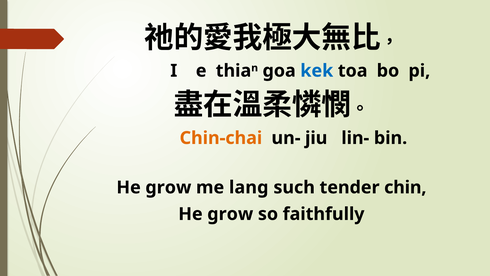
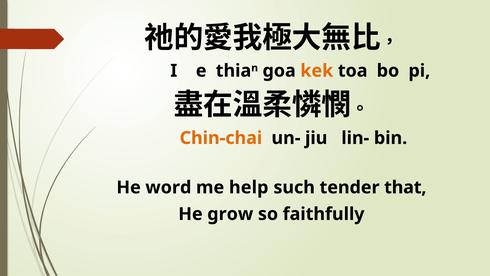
kek colour: blue -> orange (317, 71)
grow: grow -> word (168, 187)
lang: lang -> help (249, 187)
chin: chin -> that (405, 187)
